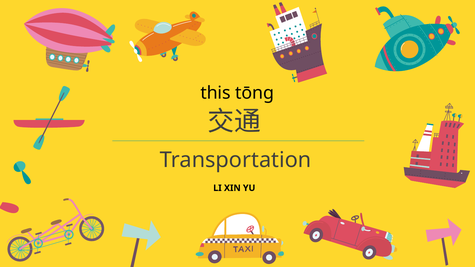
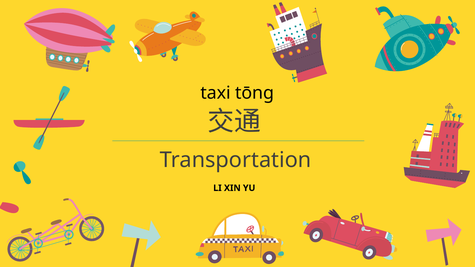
this: this -> taxi (216, 93)
